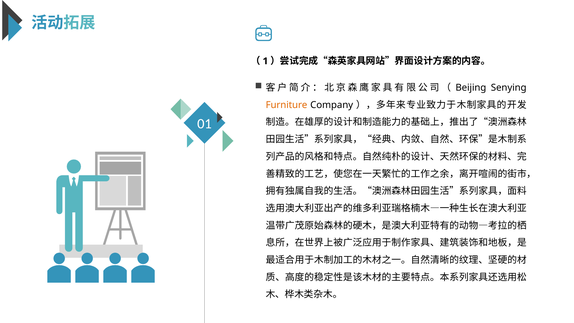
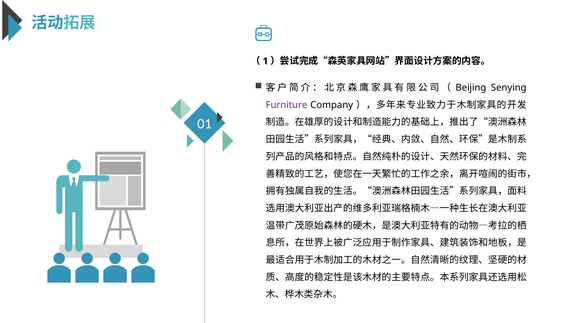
Furniture colour: orange -> purple (287, 105)
